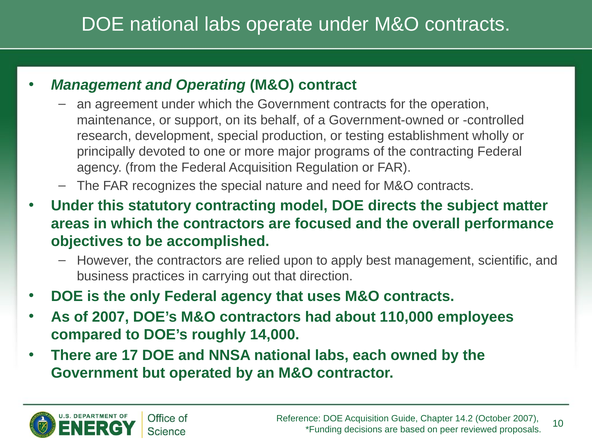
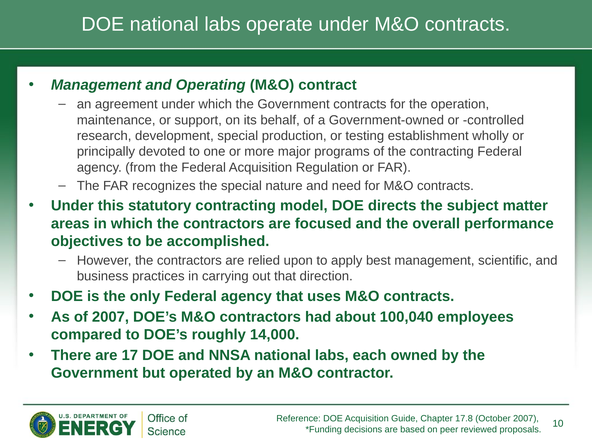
110,000: 110,000 -> 100,040 (406, 317)
14.2: 14.2 -> 17.8 (464, 419)
